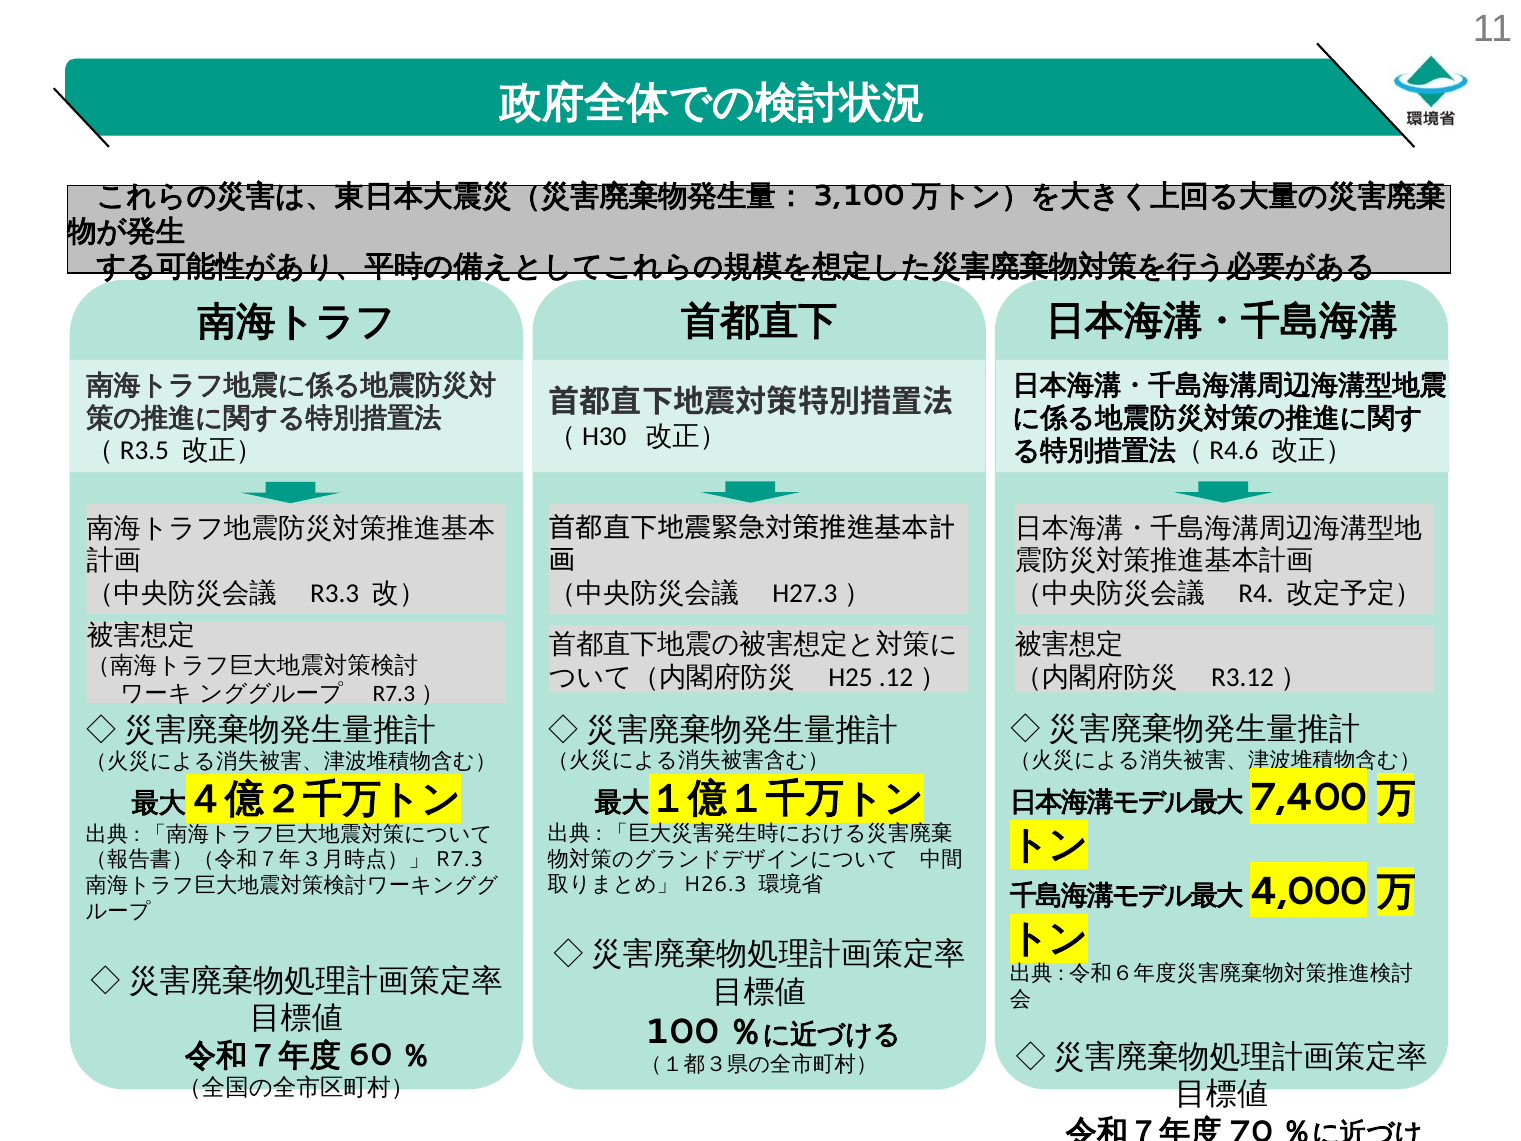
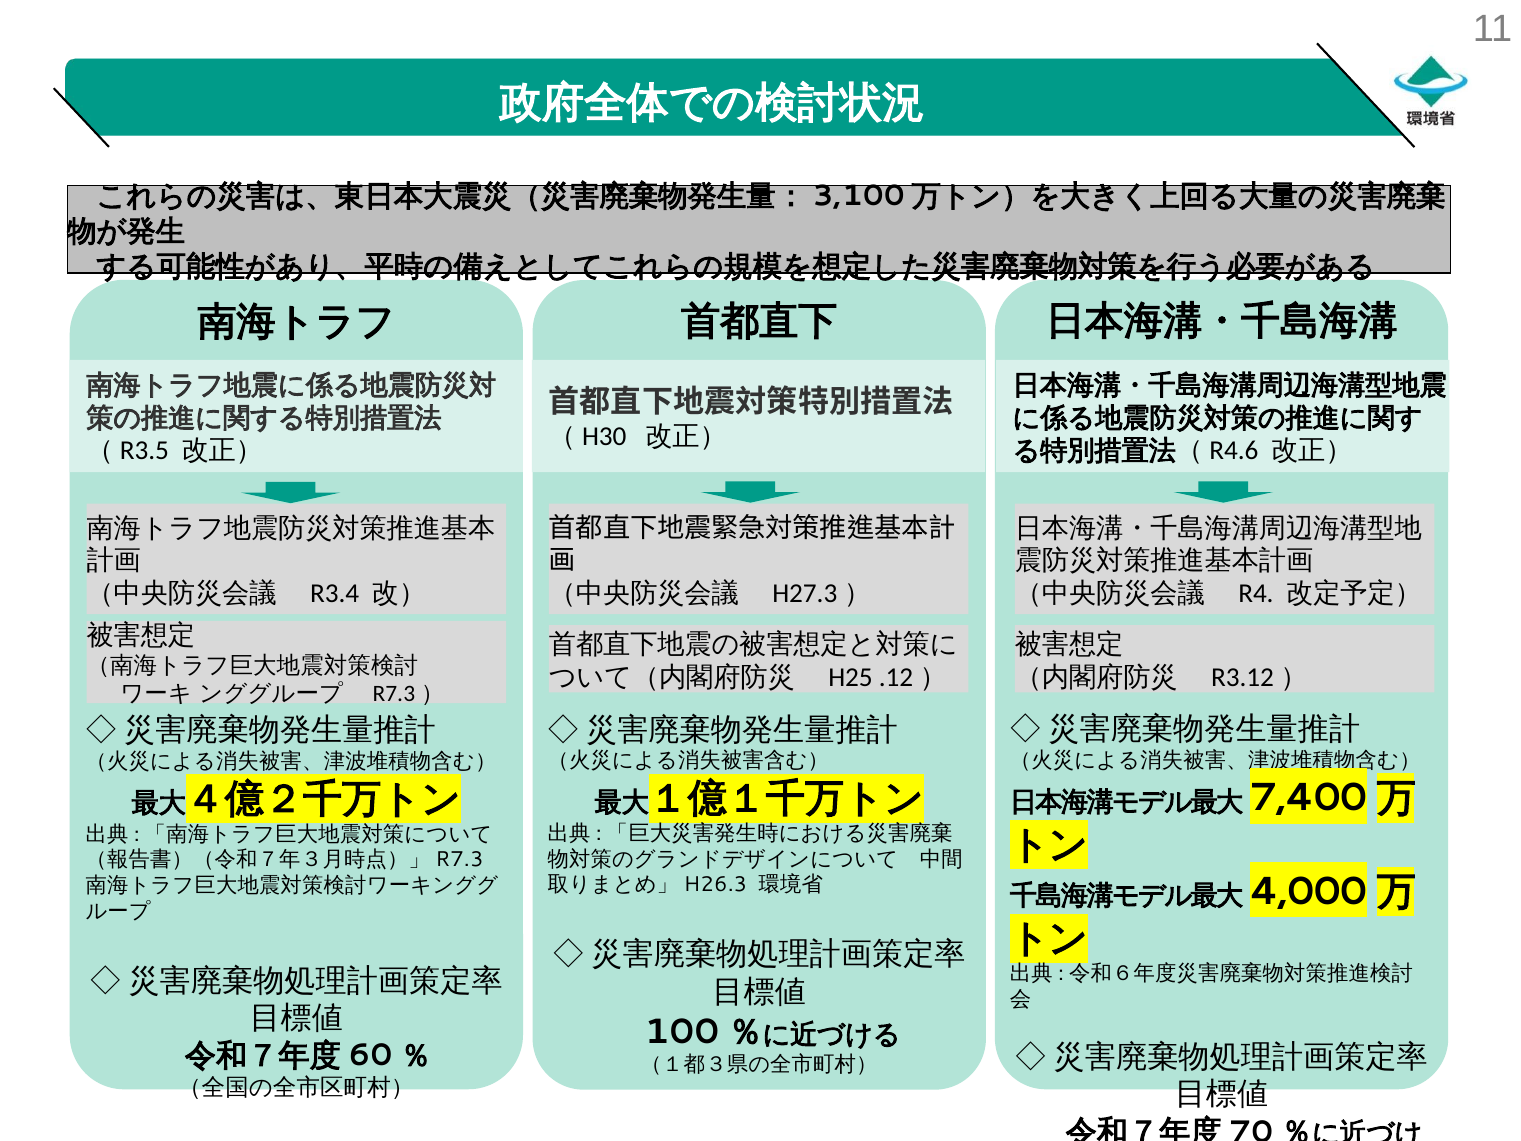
R3.3: R3.3 -> R3.4 (335, 593)
